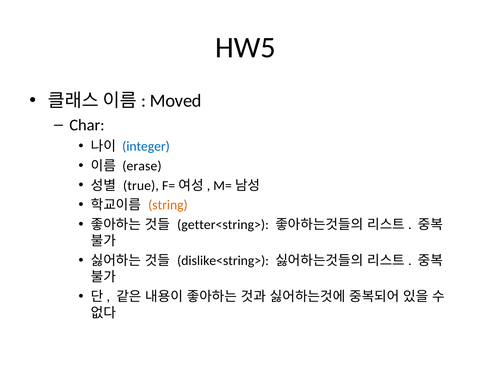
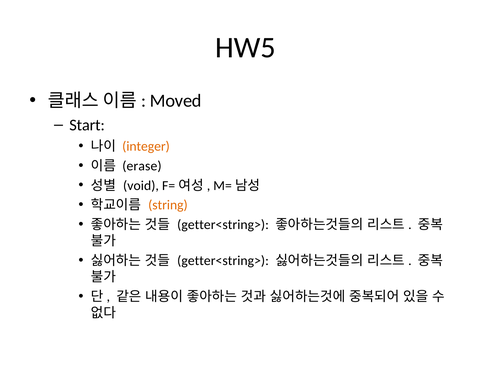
Char: Char -> Start (87, 125)
integer colour: blue -> orange (146, 146)
true: true -> void (141, 186)
dislike<string>: dislike<string> -> getter<string> (223, 261)
